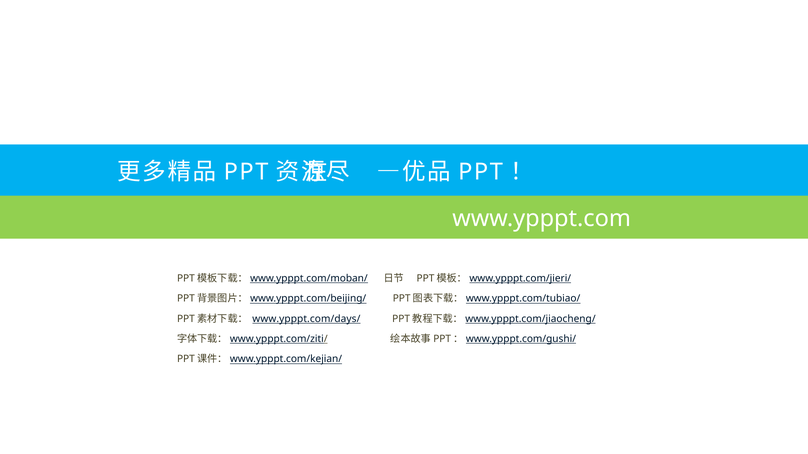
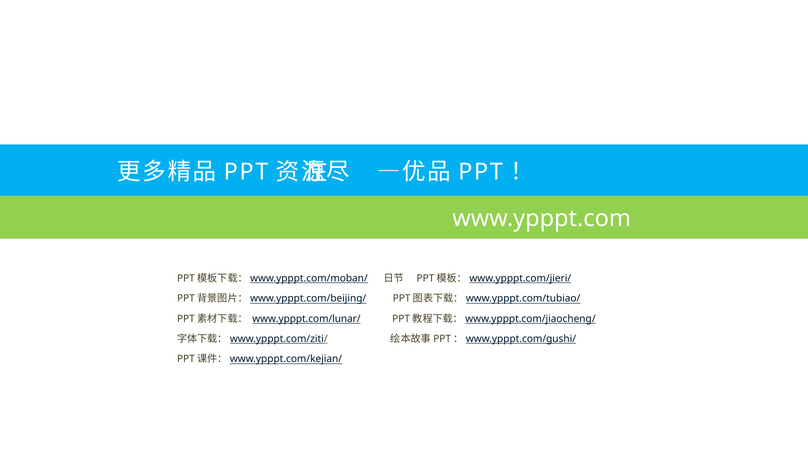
www.ypppt.com/days/: www.ypppt.com/days/ -> www.ypppt.com/lunar/ (306, 319)
